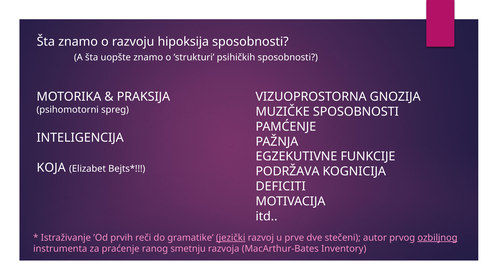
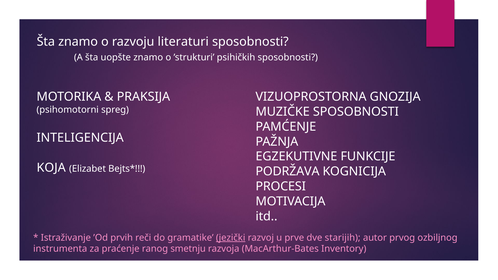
hipoksija: hipoksija -> literaturi (183, 42)
DEFICITI: DEFICITI -> PROCESI (281, 186)
stečeni: stečeni -> starijih (343, 238)
ozbiljnog underline: present -> none (437, 238)
